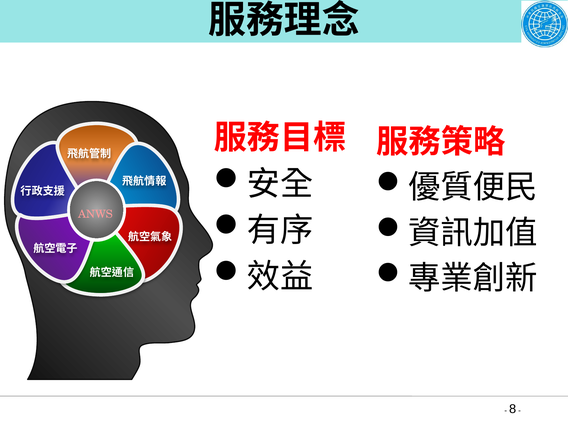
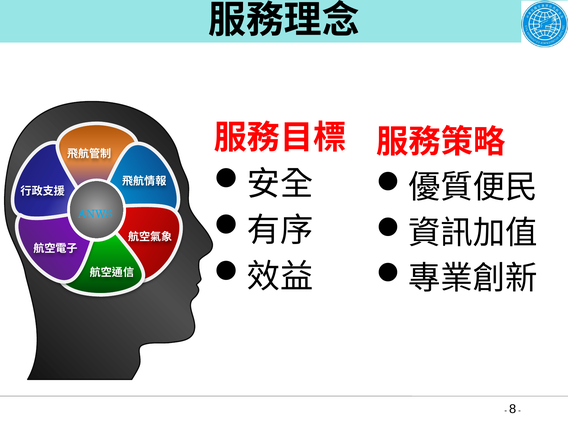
ANWS colour: pink -> light blue (96, 214)
